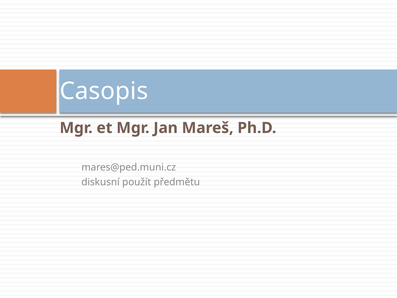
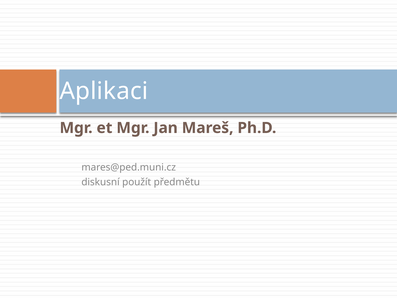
Casopis: Casopis -> Aplikaci (104, 91)
